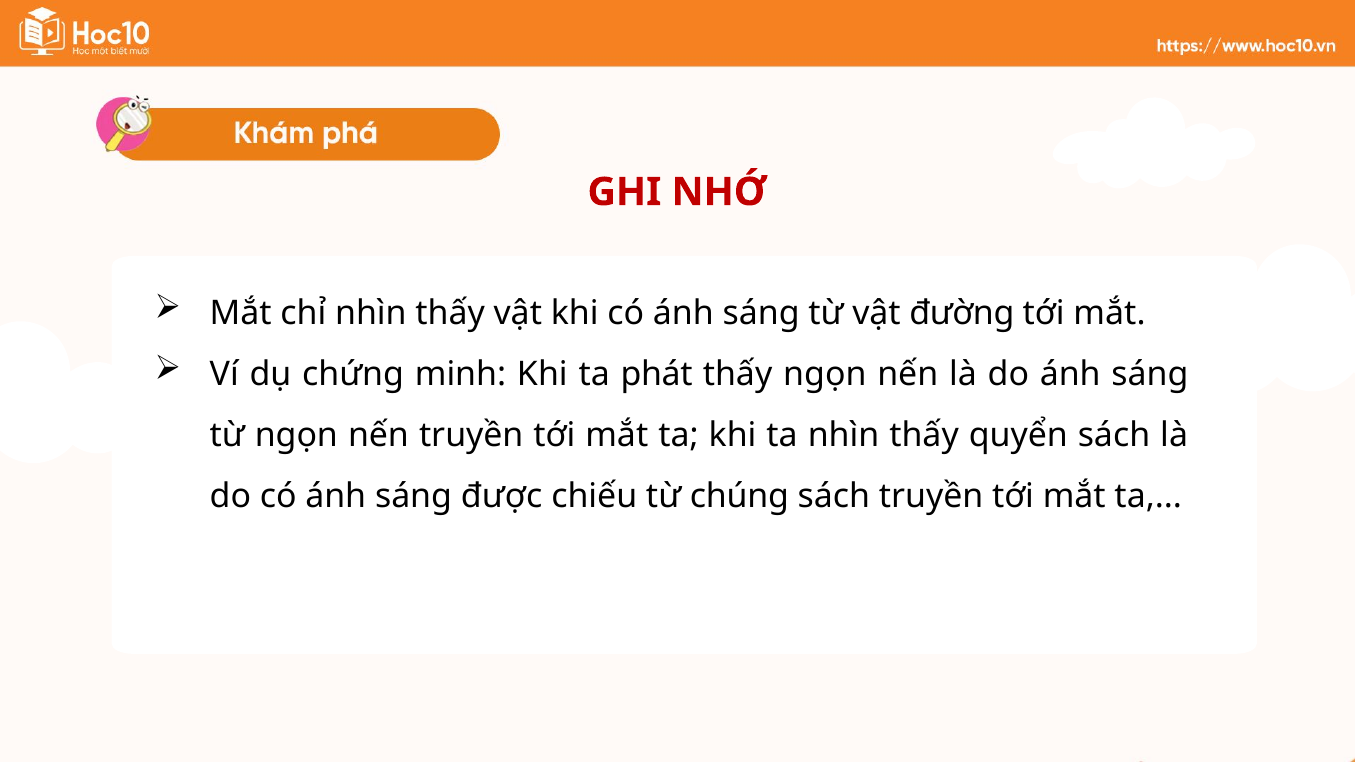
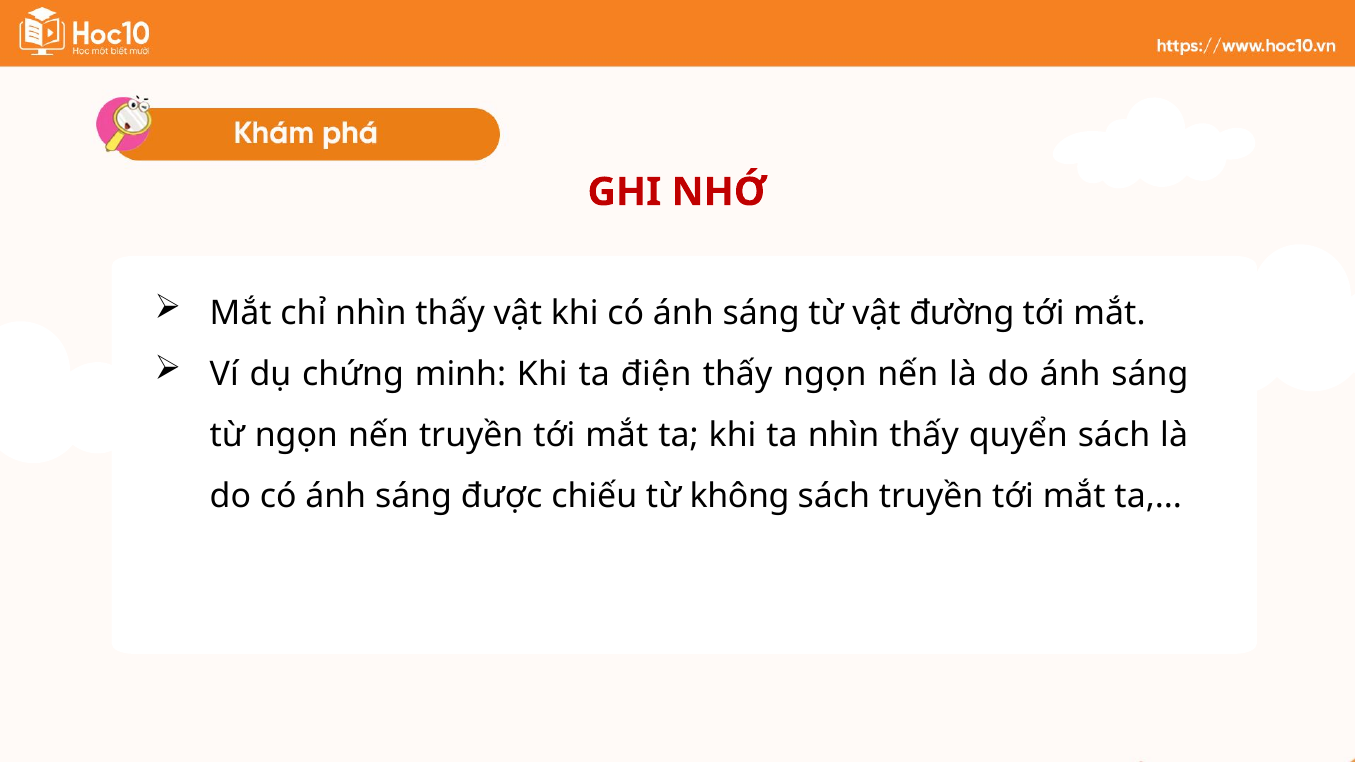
phát: phát -> điện (656, 374)
chúng: chúng -> không (740, 496)
